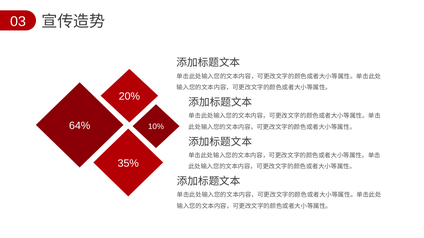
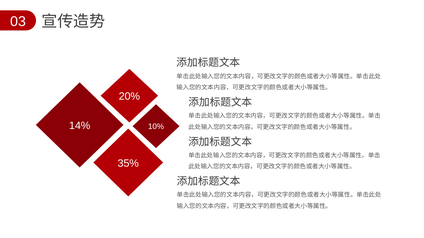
64%: 64% -> 14% (80, 126)
